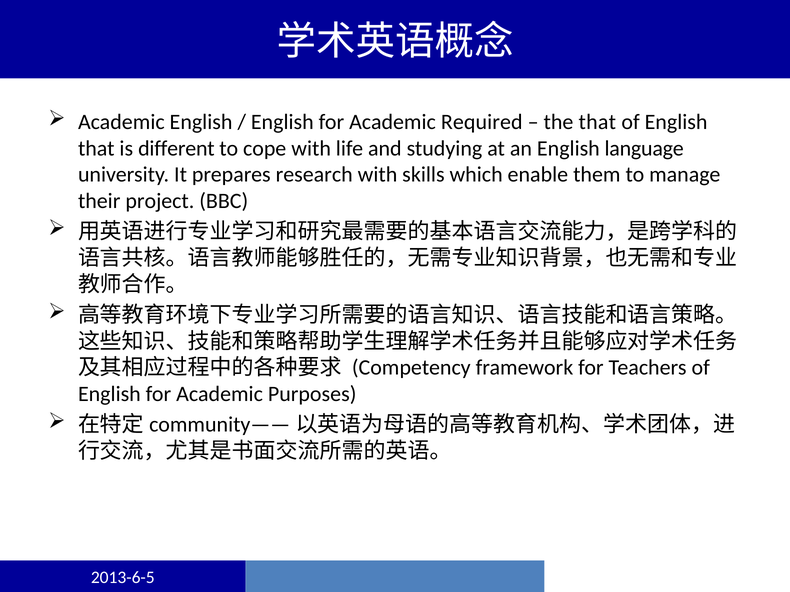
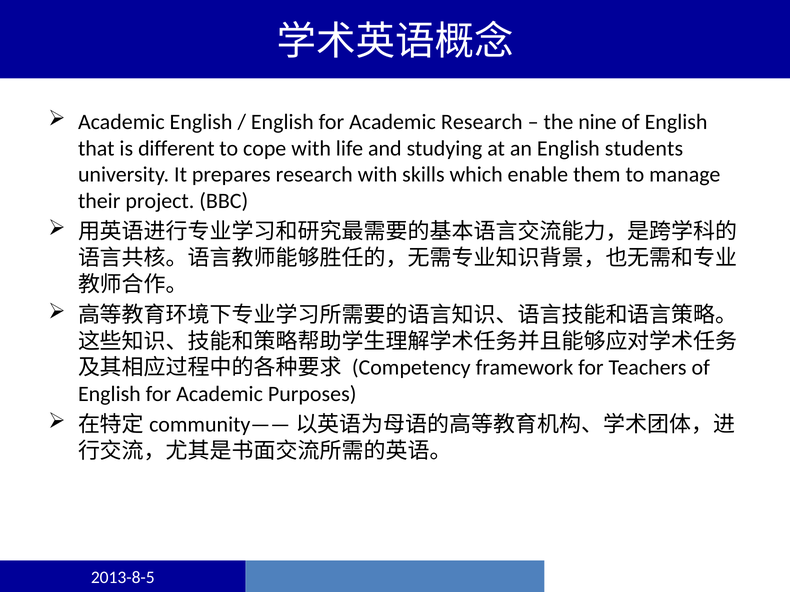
Academic Required: Required -> Research (482, 122)
the that: that -> nine (597, 122)
language: language -> students (644, 148)
2013-6-5: 2013-6-5 -> 2013-8-5 (123, 578)
